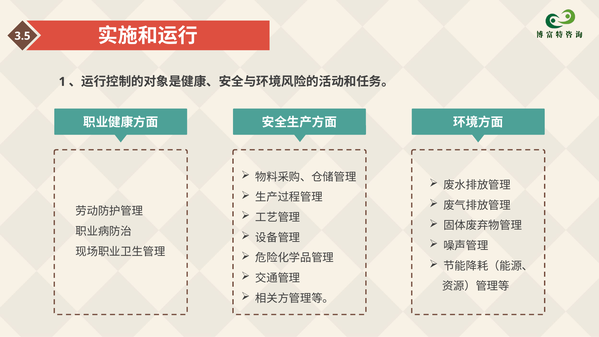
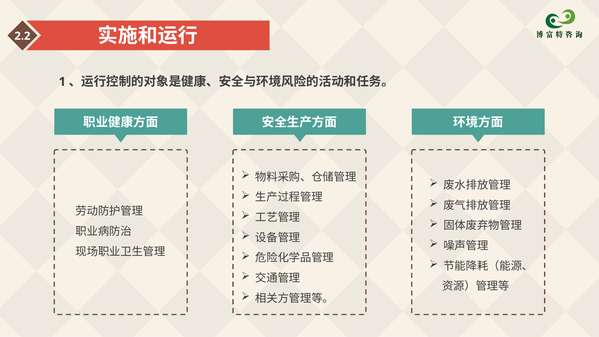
3.5: 3.5 -> 2.2 (22, 36)
